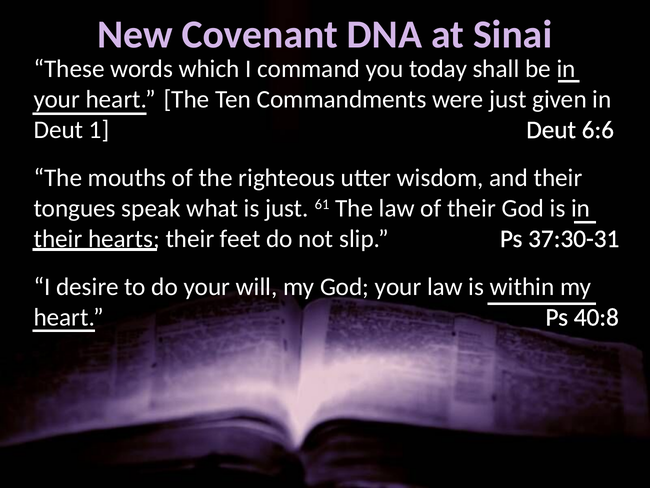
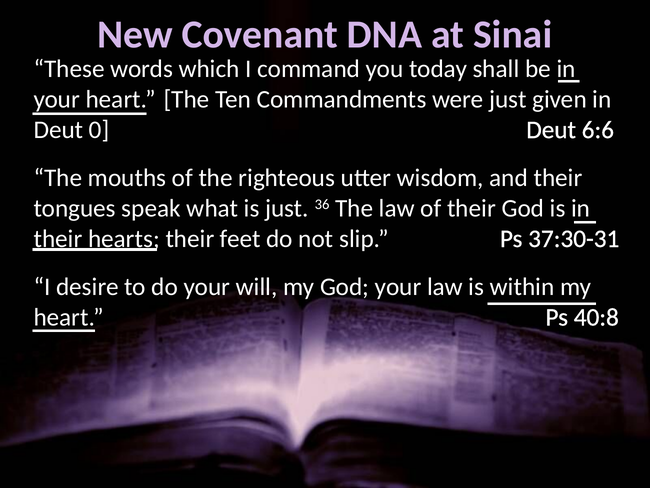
1: 1 -> 0 (99, 130)
61: 61 -> 36 (322, 204)
